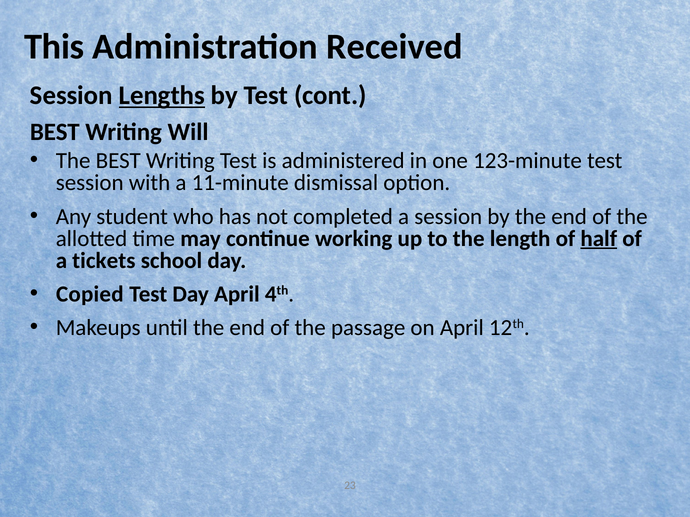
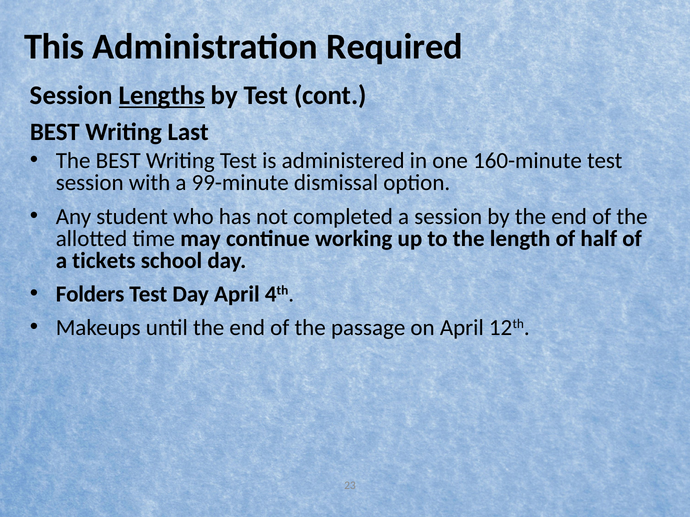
Received: Received -> Required (395, 47)
Will: Will -> Last (188, 132)
123-minute: 123-minute -> 160-minute (528, 161)
11-minute: 11-minute -> 99-minute (240, 183)
half underline: present -> none (599, 239)
Copied: Copied -> Folders (90, 294)
